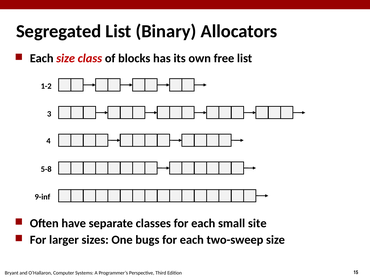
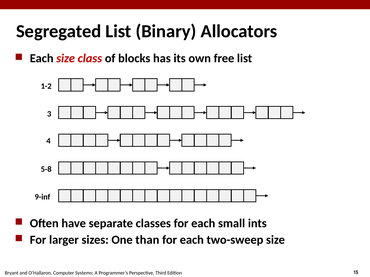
site: site -> ints (257, 224)
bugs: bugs -> than (147, 240)
